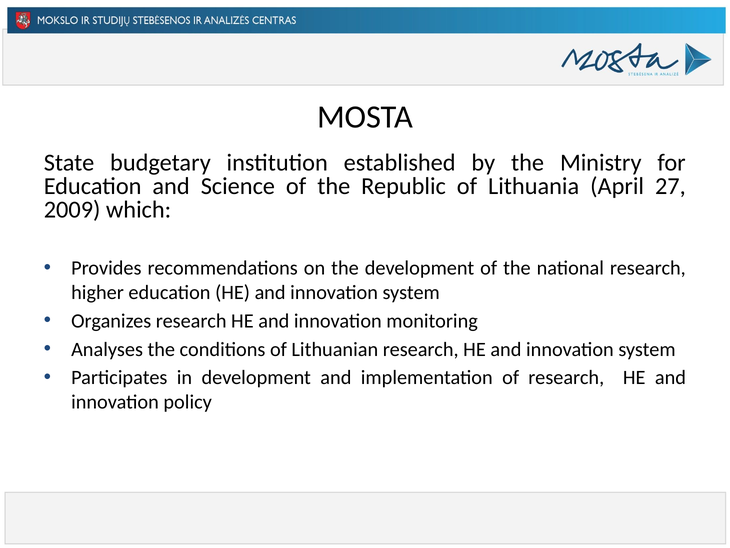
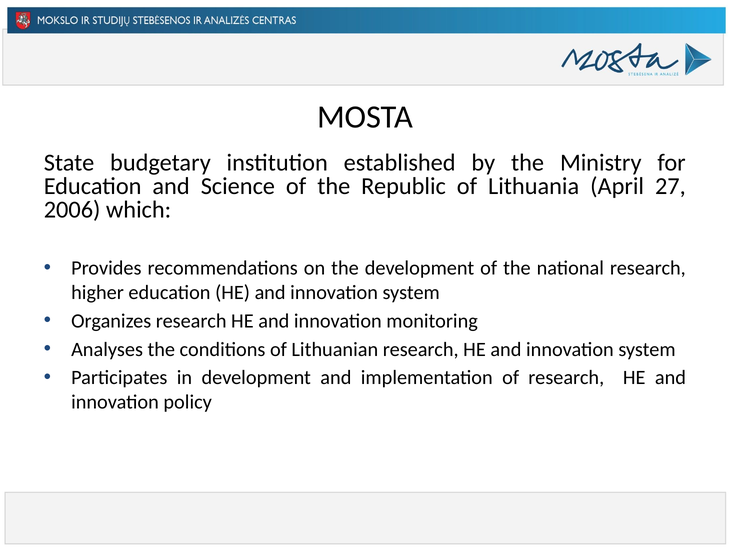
2009: 2009 -> 2006 (72, 209)
